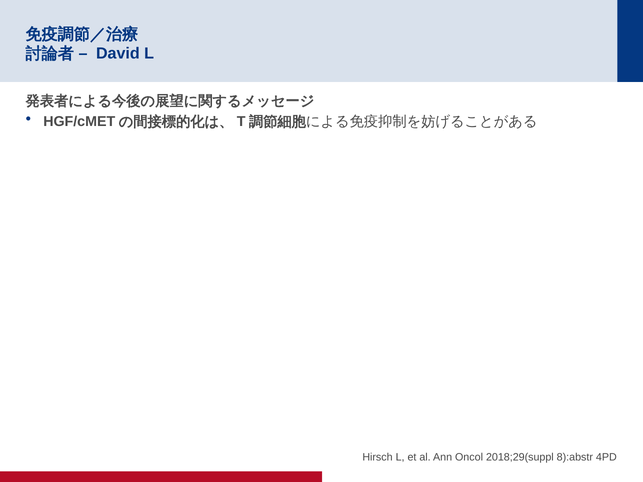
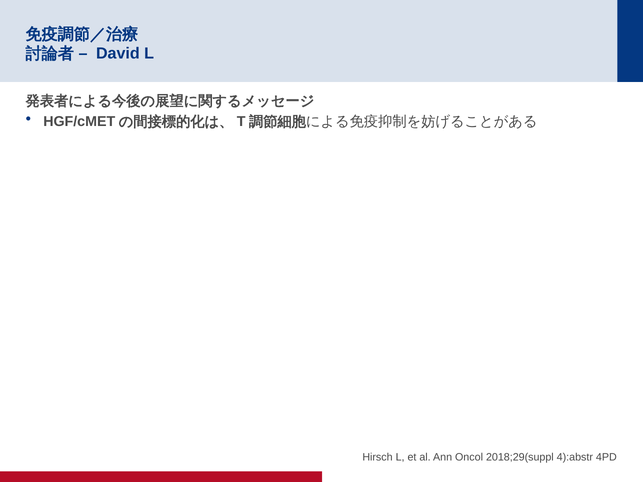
8):abstr: 8):abstr -> 4):abstr (575, 457)
